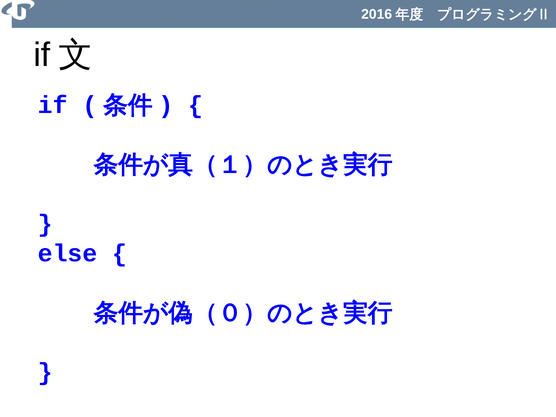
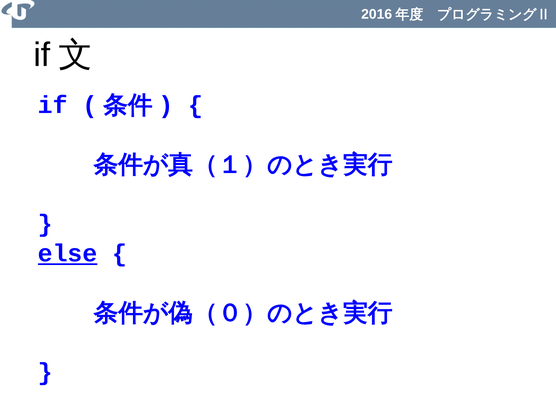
else underline: none -> present (68, 253)
